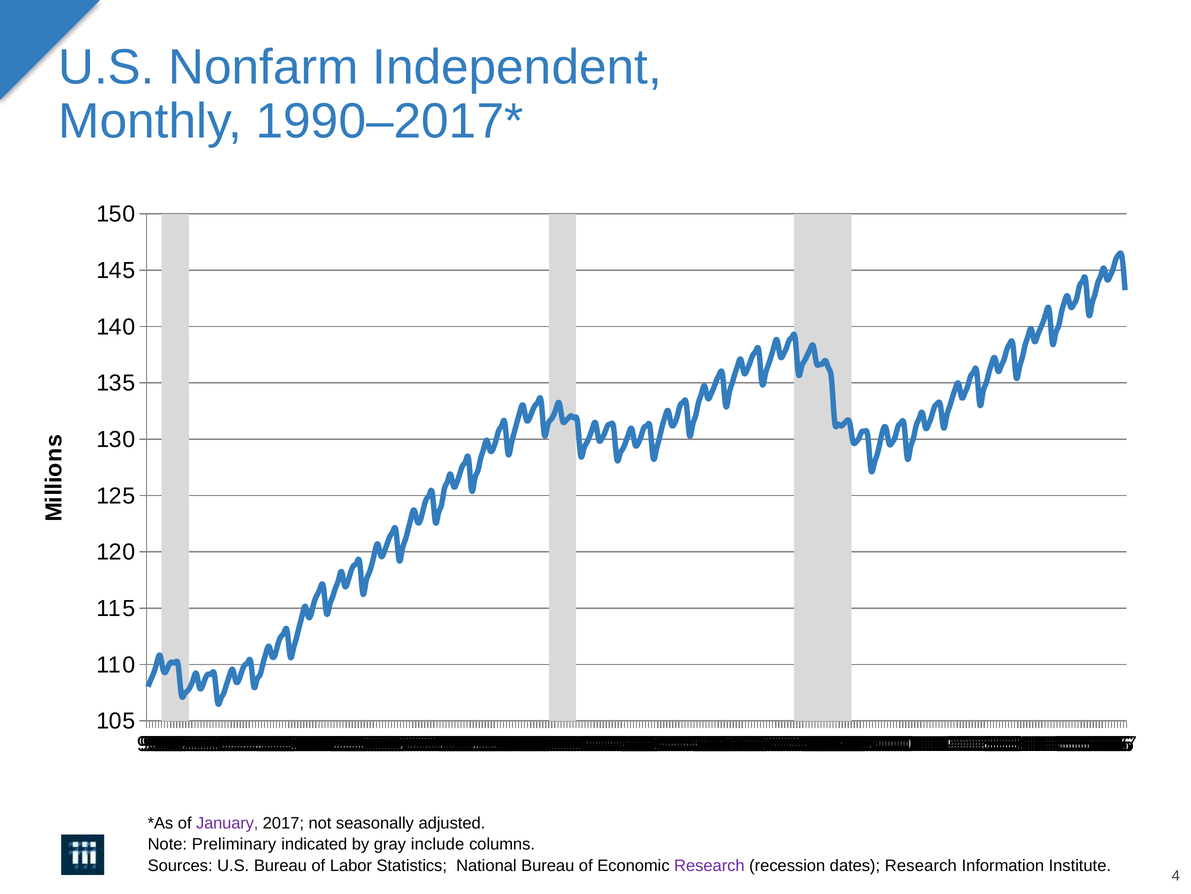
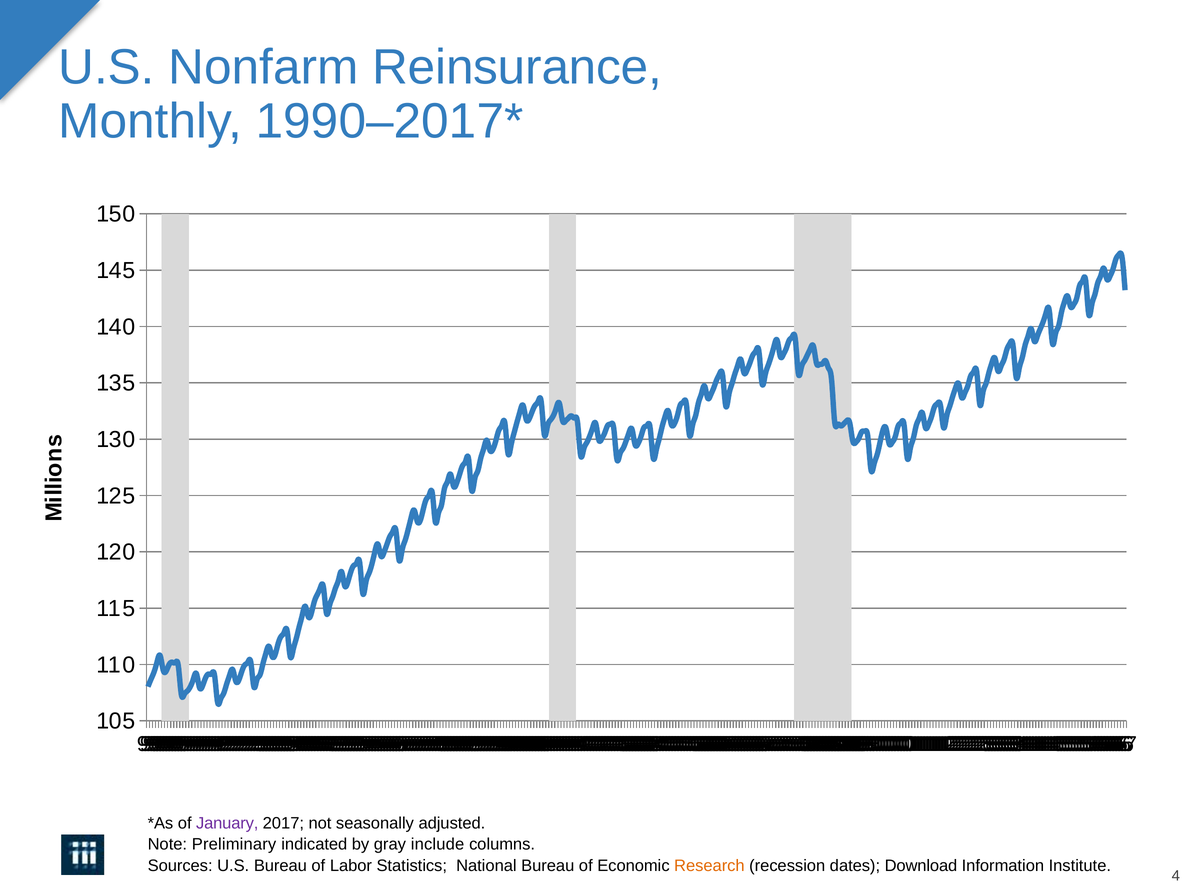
Independent: Independent -> Reinsurance (517, 67)
Research colour: purple -> orange (709, 865)
dates Research: Research -> Download (921, 865)
